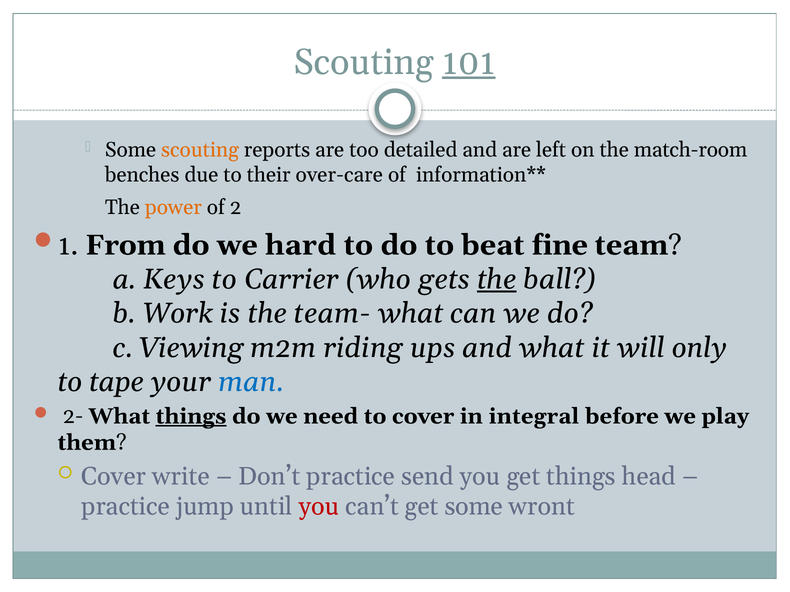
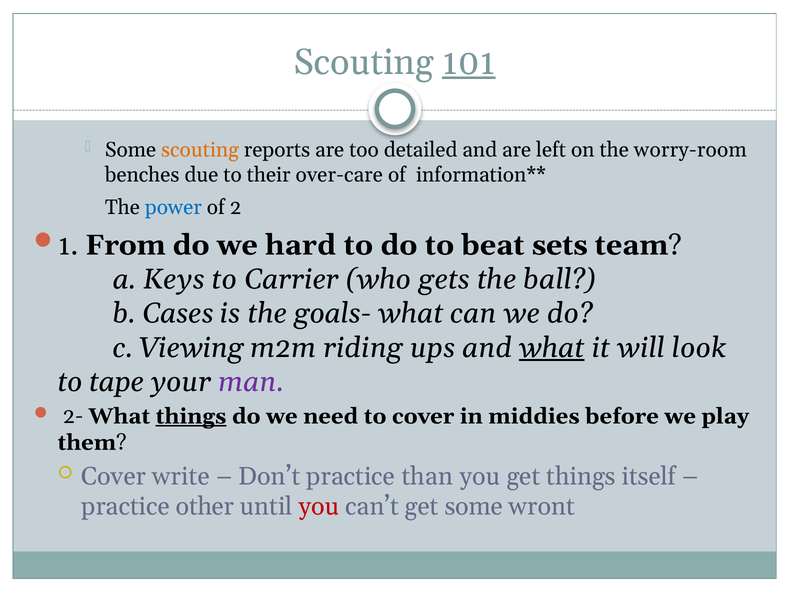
match-room: match-room -> worry-room (690, 150)
power colour: orange -> blue (173, 207)
fine: fine -> sets (560, 245)
the underline: present -> none (497, 280)
Work: Work -> Cases (178, 314)
team-: team- -> goals- (332, 314)
what underline: none -> present (552, 348)
only: only -> look (699, 348)
man colour: blue -> purple (251, 382)
integral: integral -> middies (534, 417)
send: send -> than (427, 477)
head: head -> itself (649, 477)
jump: jump -> other (205, 507)
